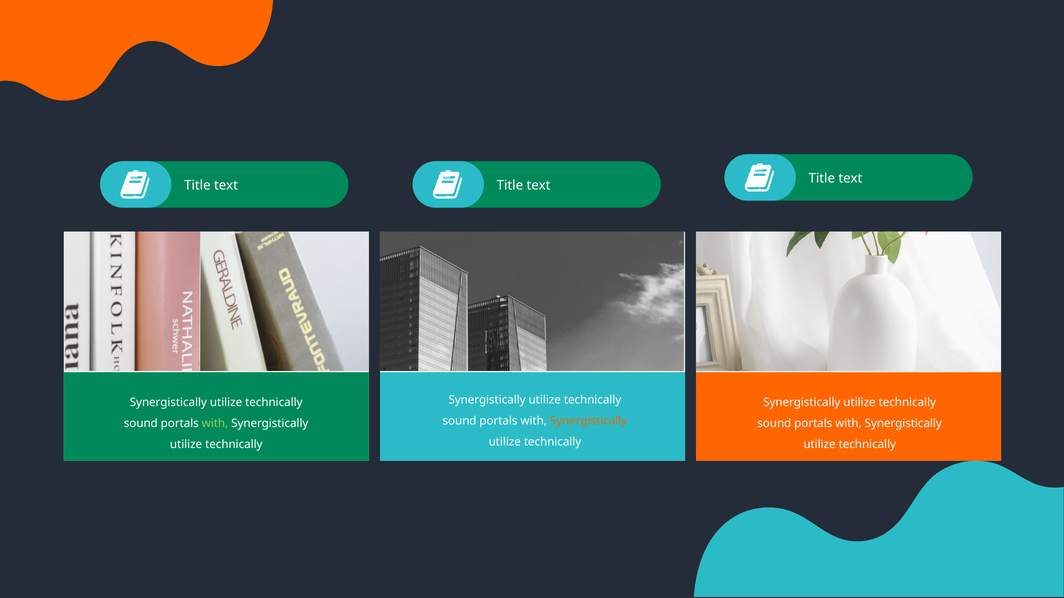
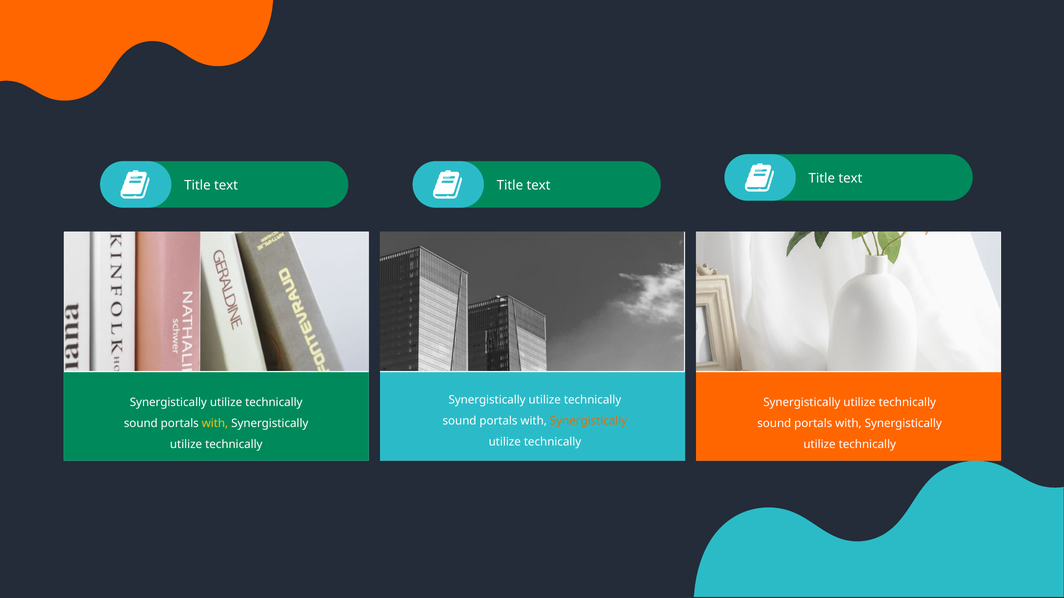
with colour: light green -> yellow (215, 424)
